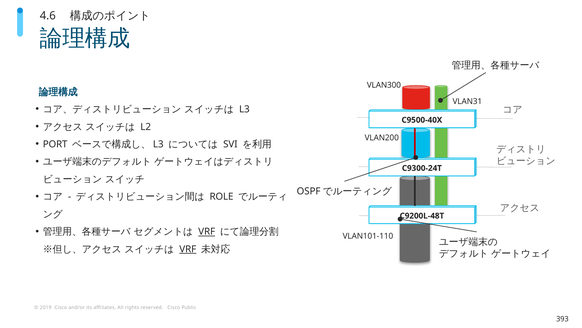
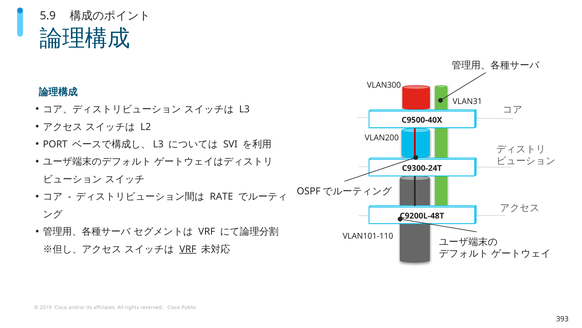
4.6: 4.6 -> 5.9 (48, 16)
ROLE: ROLE -> RATE (221, 196)
VRF underline: present -> none (207, 231)
